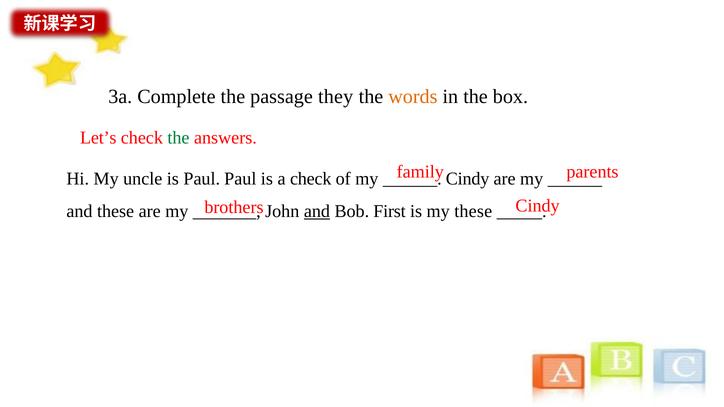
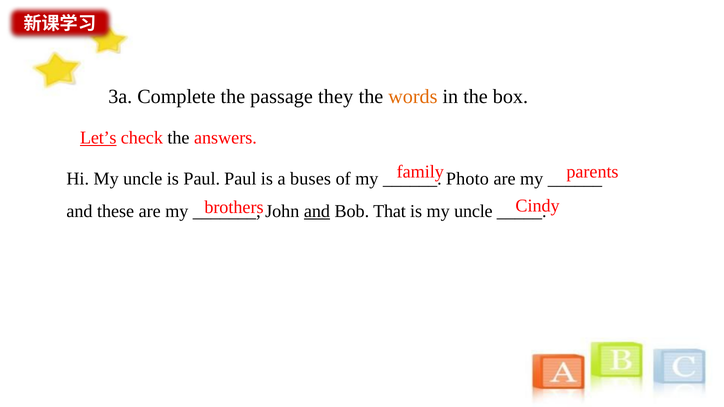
Let’s underline: none -> present (98, 138)
the colour: green -> black (178, 138)
a check: check -> buses (311, 179)
Cindy: Cindy -> Photo (467, 179)
First: First -> That (390, 211)
is my these: these -> uncle (473, 211)
